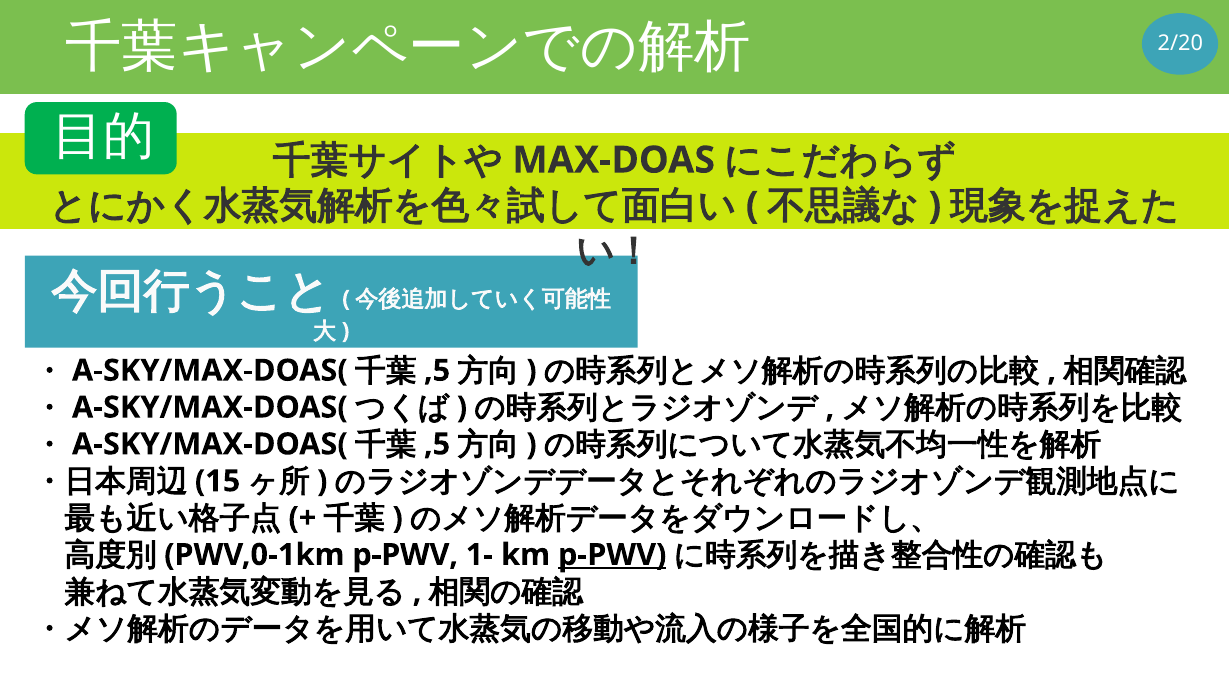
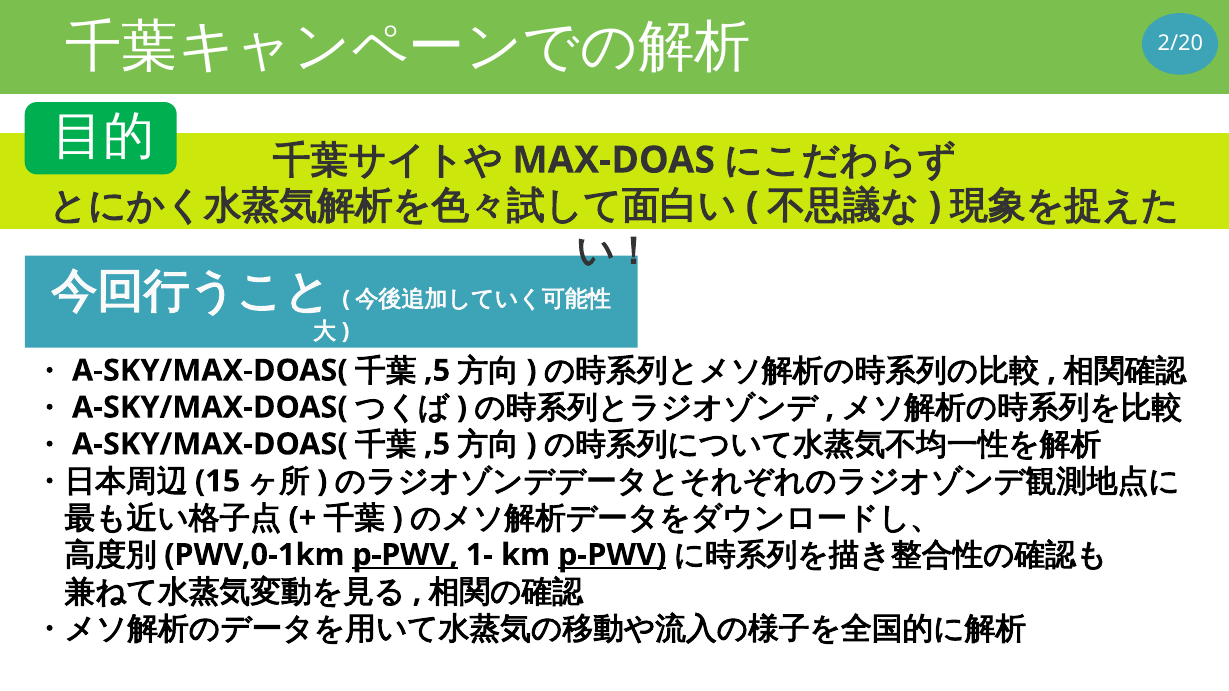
p-PWV underline: none -> present (405, 555)
